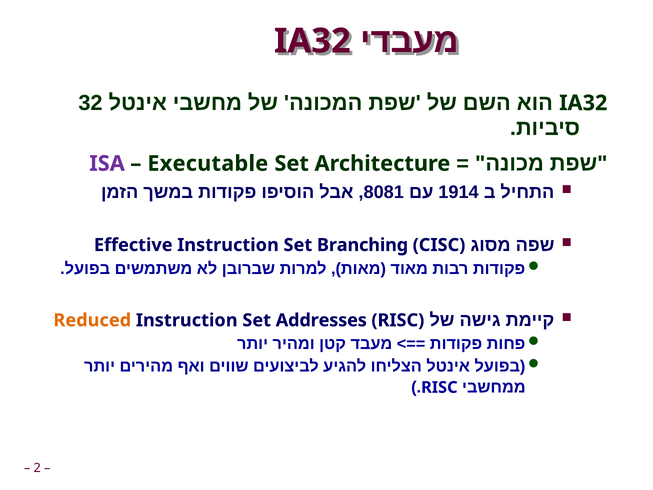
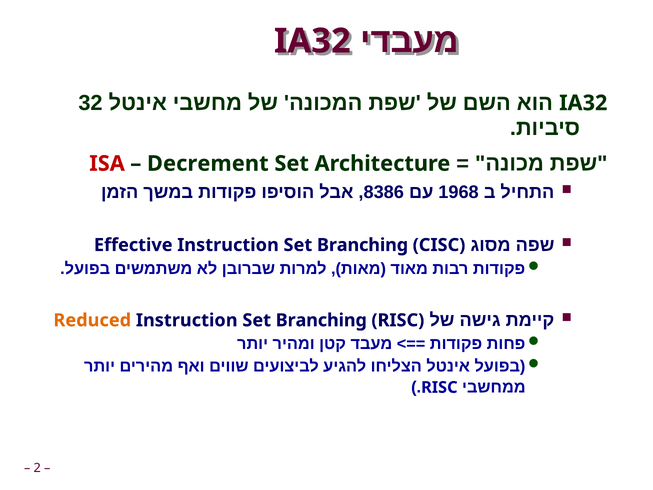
ISA colour: purple -> red (107, 163)
Executable: Executable -> Decrement (208, 163)
8081: 8081 -> 8386 (384, 192)
1914: 1914 -> 1968 (459, 192)
Addresses: Addresses -> Branching (321, 320)
